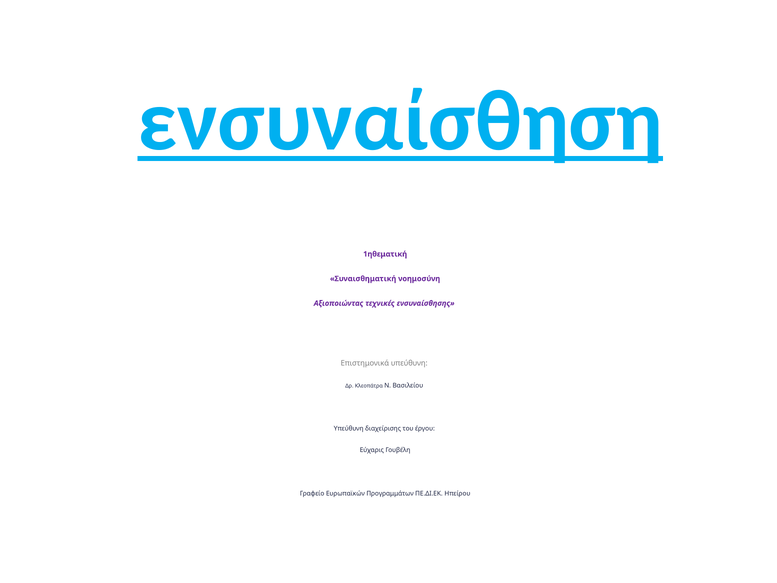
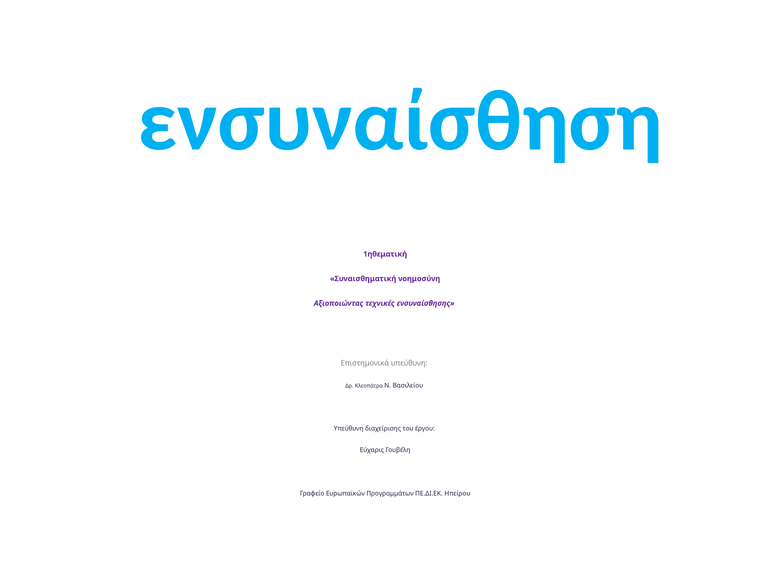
ενσυναίσθηση underline: present -> none (400, 121)
